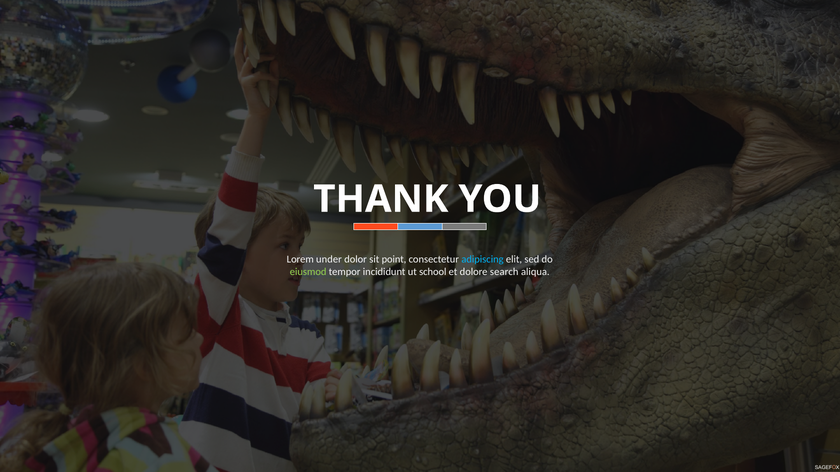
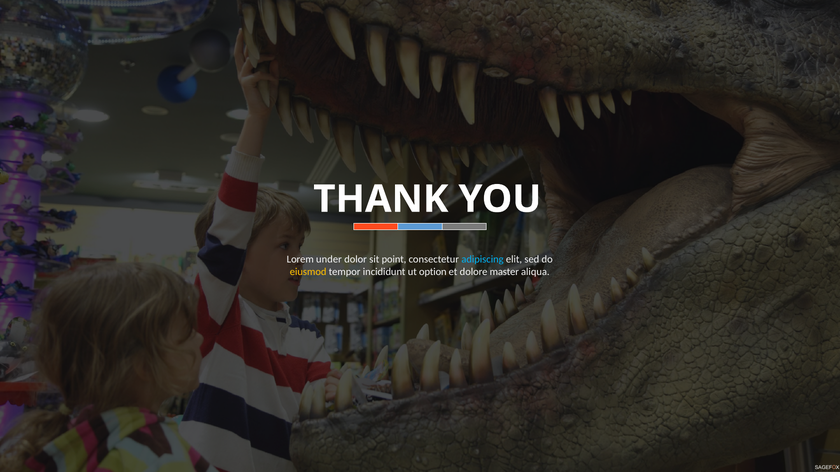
eiusmod colour: light green -> yellow (308, 272)
school: school -> option (433, 272)
search: search -> master (504, 272)
